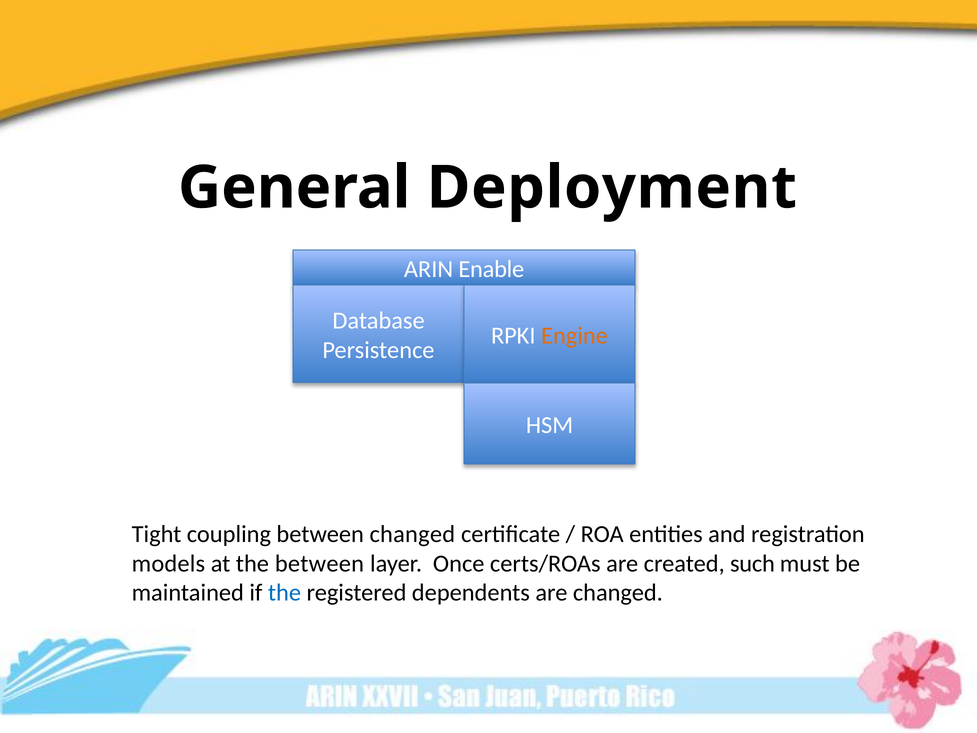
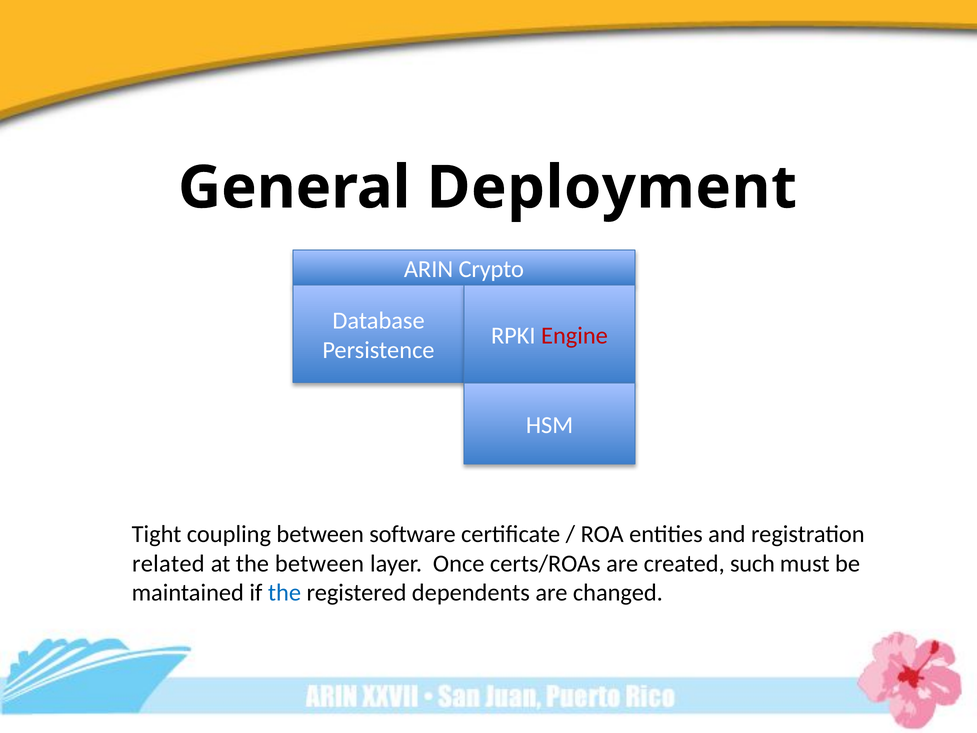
Enable: Enable -> Crypto (491, 269)
Engine colour: orange -> red (574, 335)
between changed: changed -> software (413, 534)
models: models -> related (168, 563)
